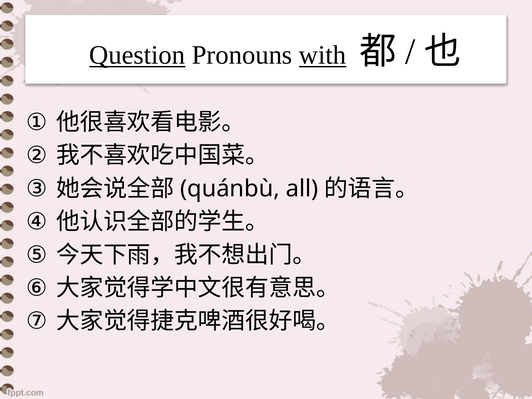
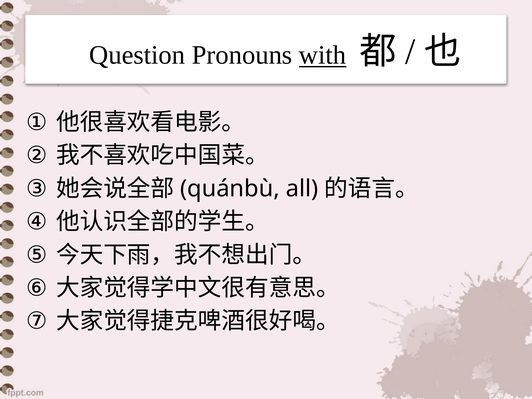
Question underline: present -> none (137, 55)
